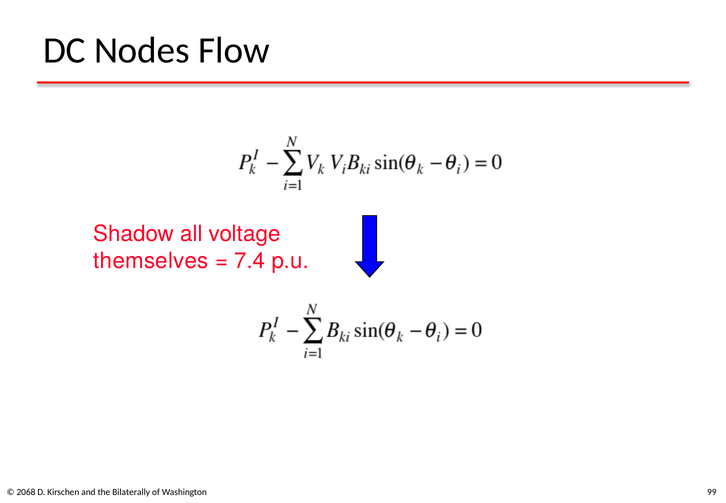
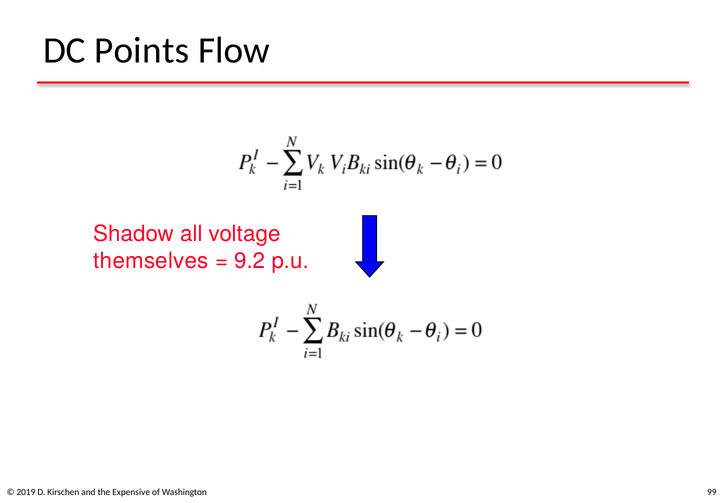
Nodes: Nodes -> Points (142, 50)
7.4: 7.4 -> 9.2 (250, 261)
2068: 2068 -> 2019 (26, 492)
Bilaterally: Bilaterally -> Expensive (131, 492)
